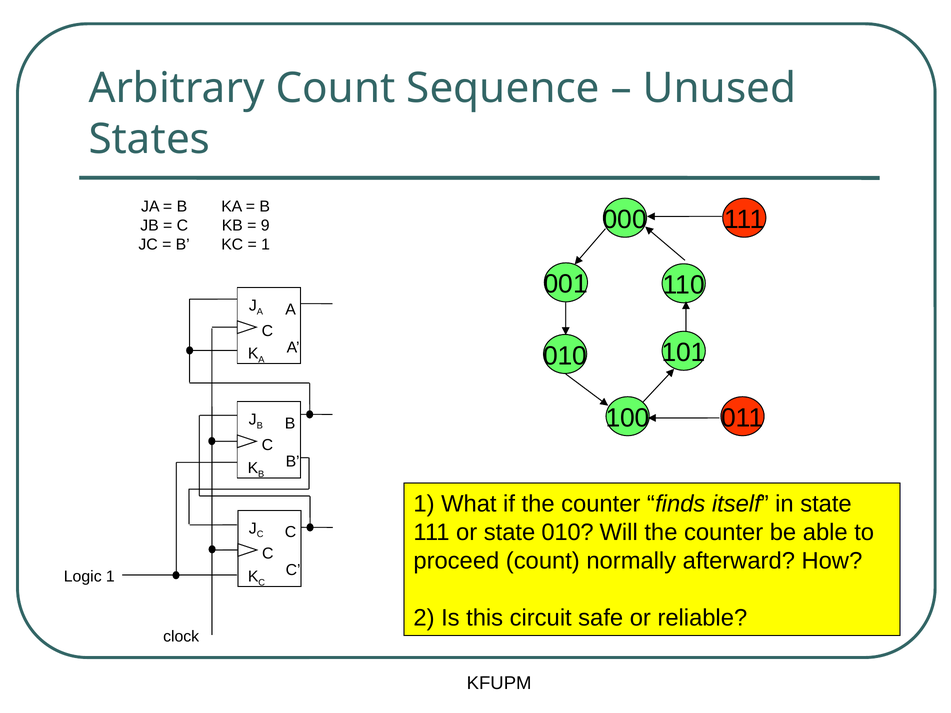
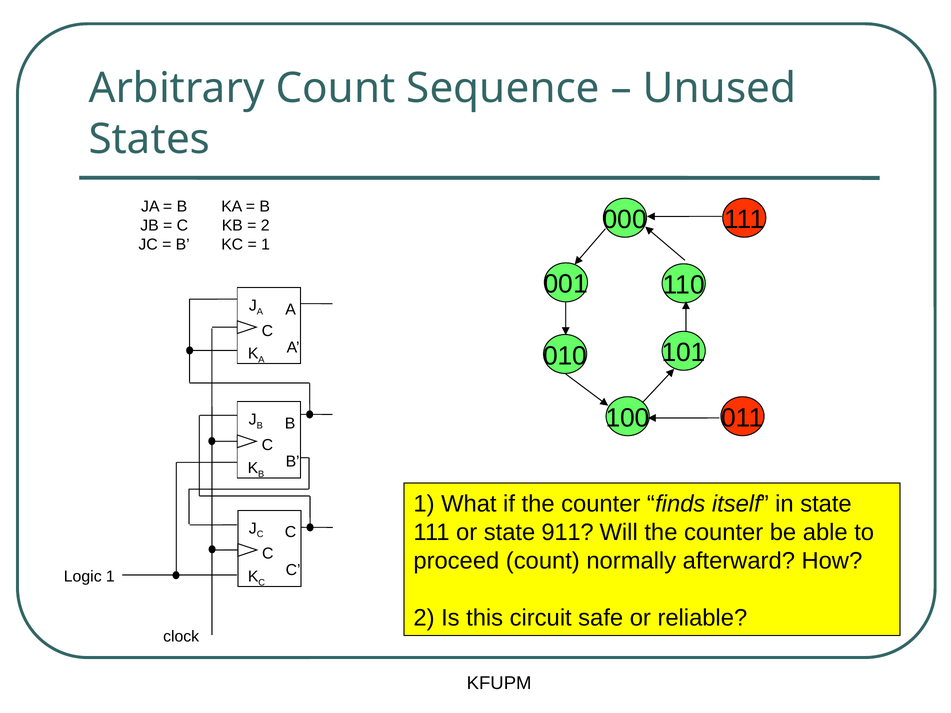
9: 9 -> 2 (265, 226)
state 010: 010 -> 911 (568, 533)
